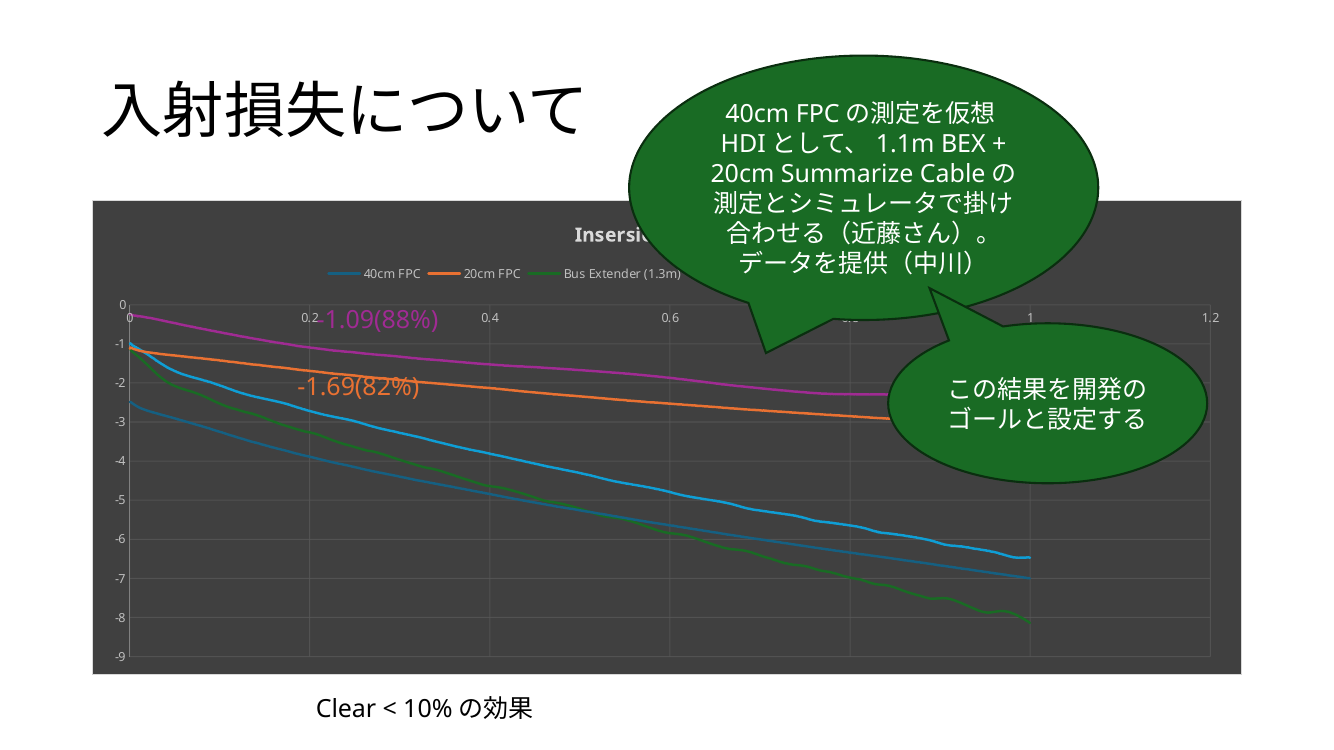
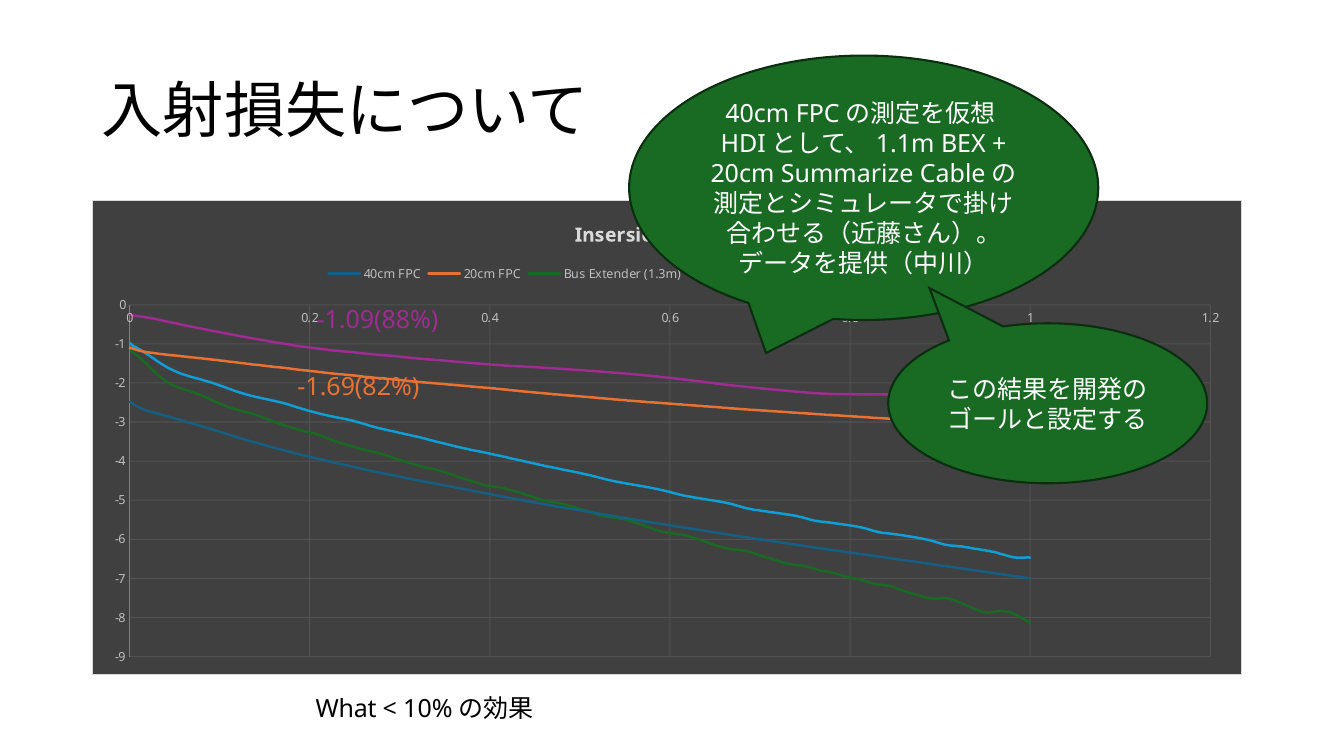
Clear: Clear -> What (346, 710)
